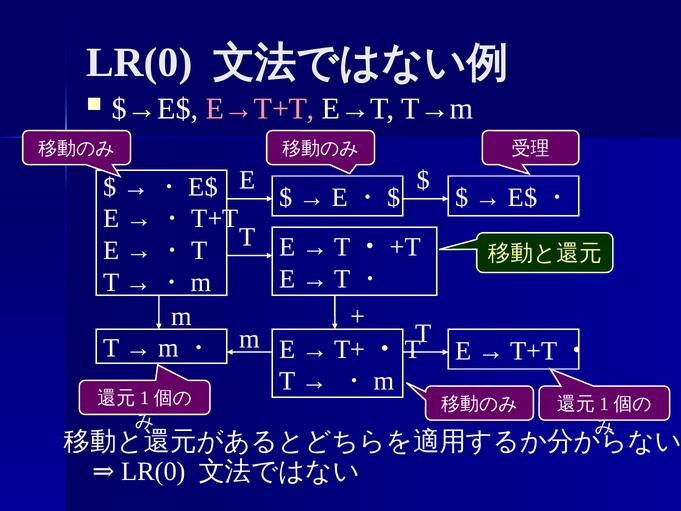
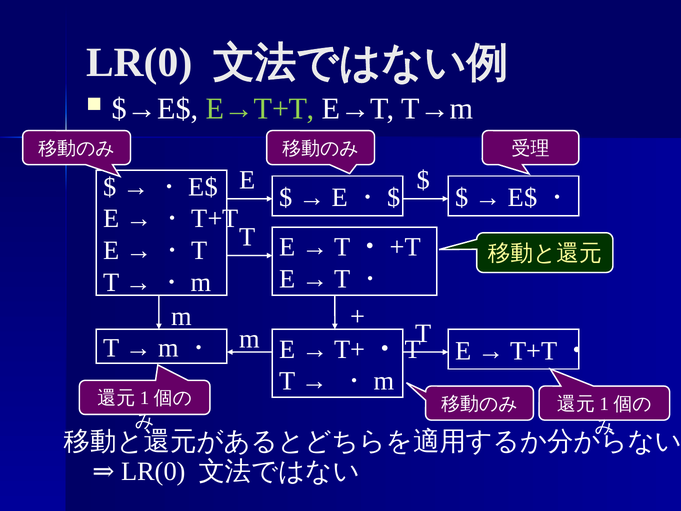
E→T+T colour: pink -> light green (260, 109)
